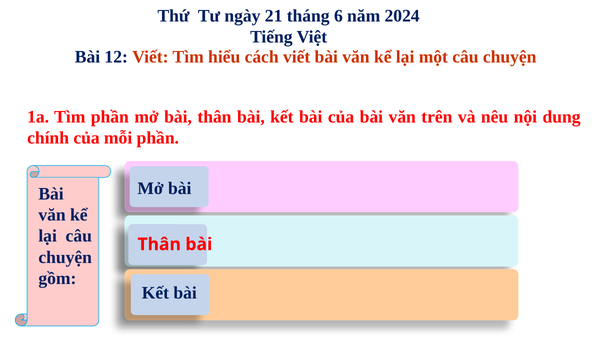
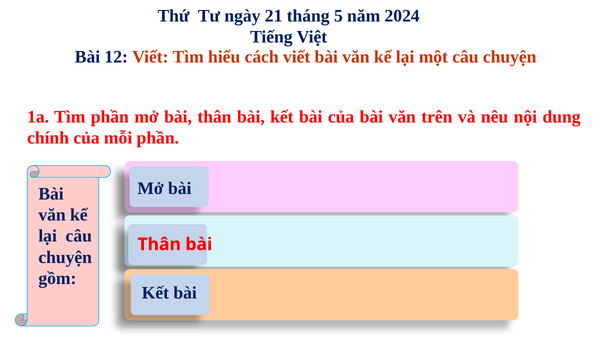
6: 6 -> 5 (338, 16)
